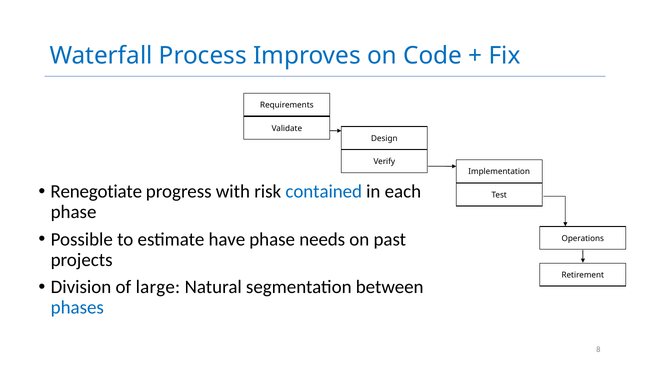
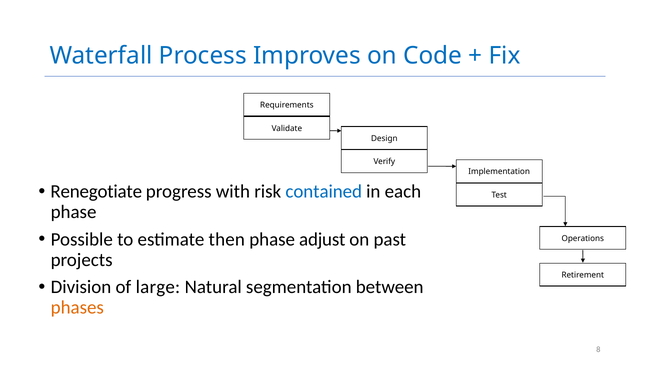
have: have -> then (227, 239)
needs: needs -> adjust (322, 239)
phases colour: blue -> orange (77, 307)
